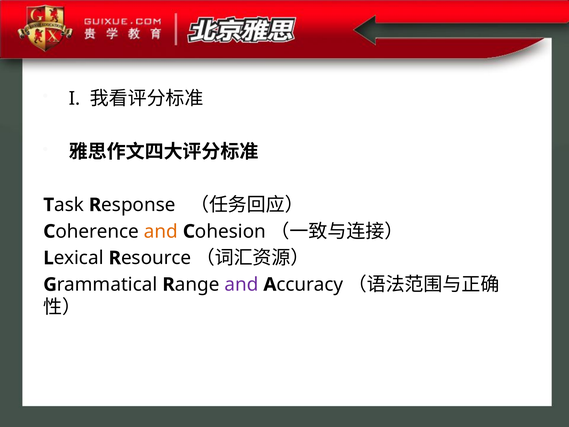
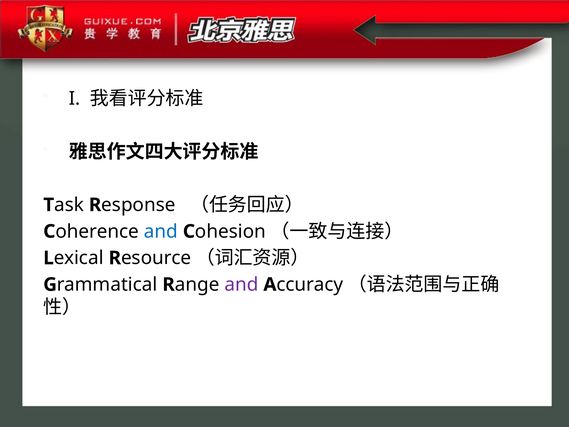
and colour: orange -> blue (161, 231)
